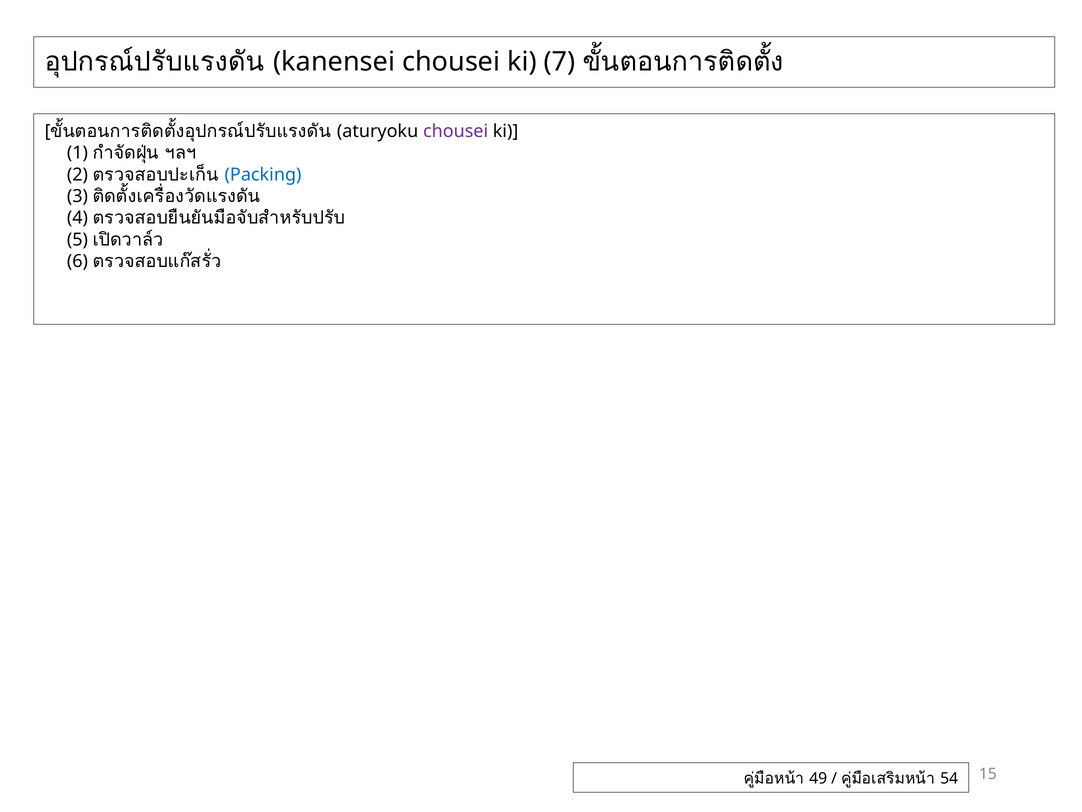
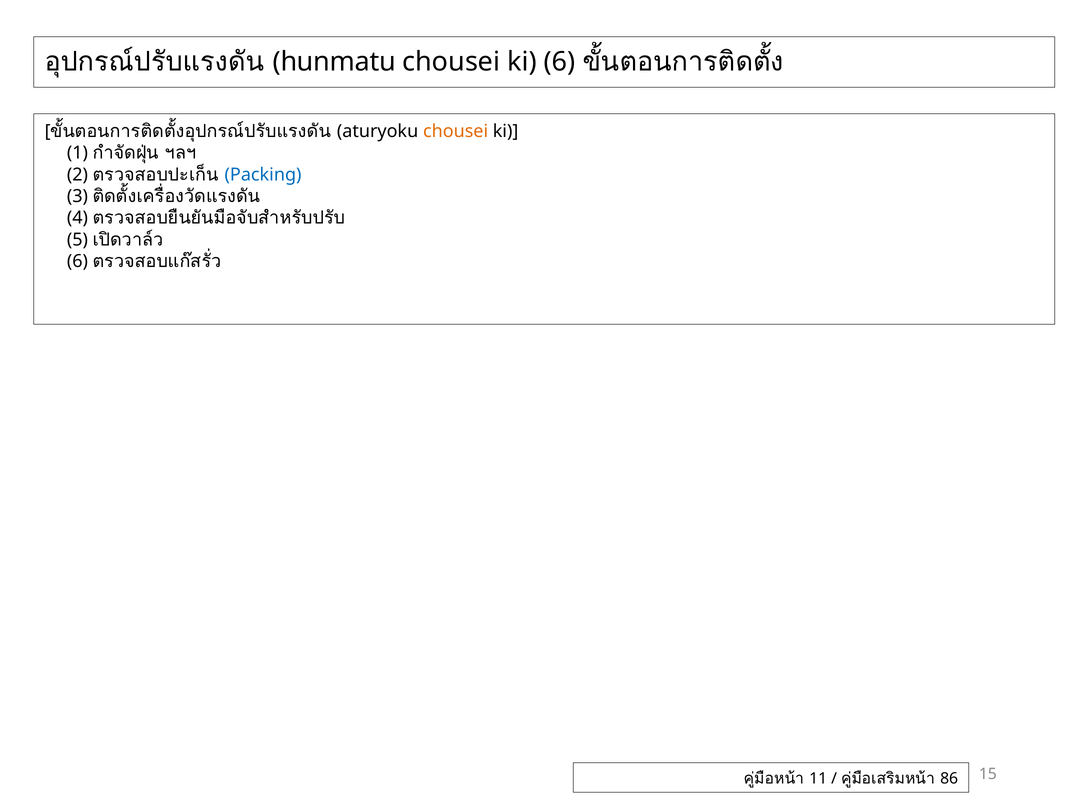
kanensei: kanensei -> hunmatu (334, 62)
ki 7: 7 -> 6 (560, 62)
chousei colour: purple -> orange (456, 131)
49: 49 -> 11 (818, 778)
54: 54 -> 86 (949, 778)
